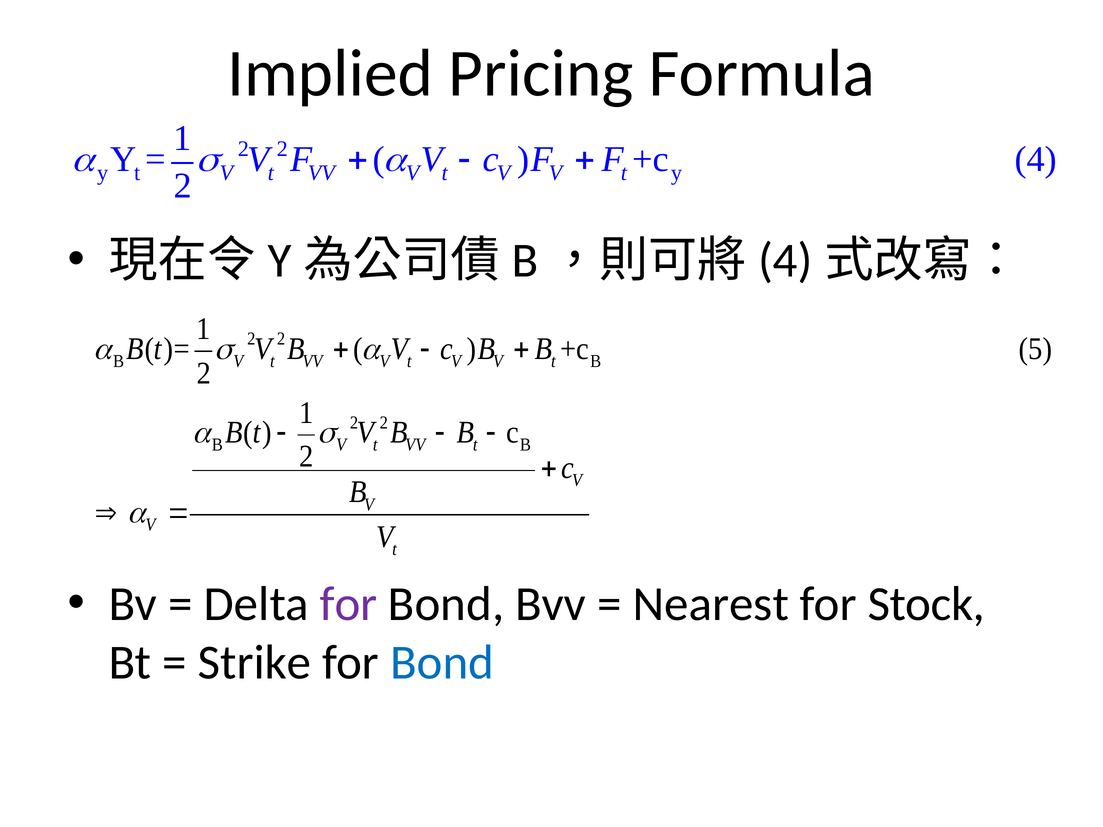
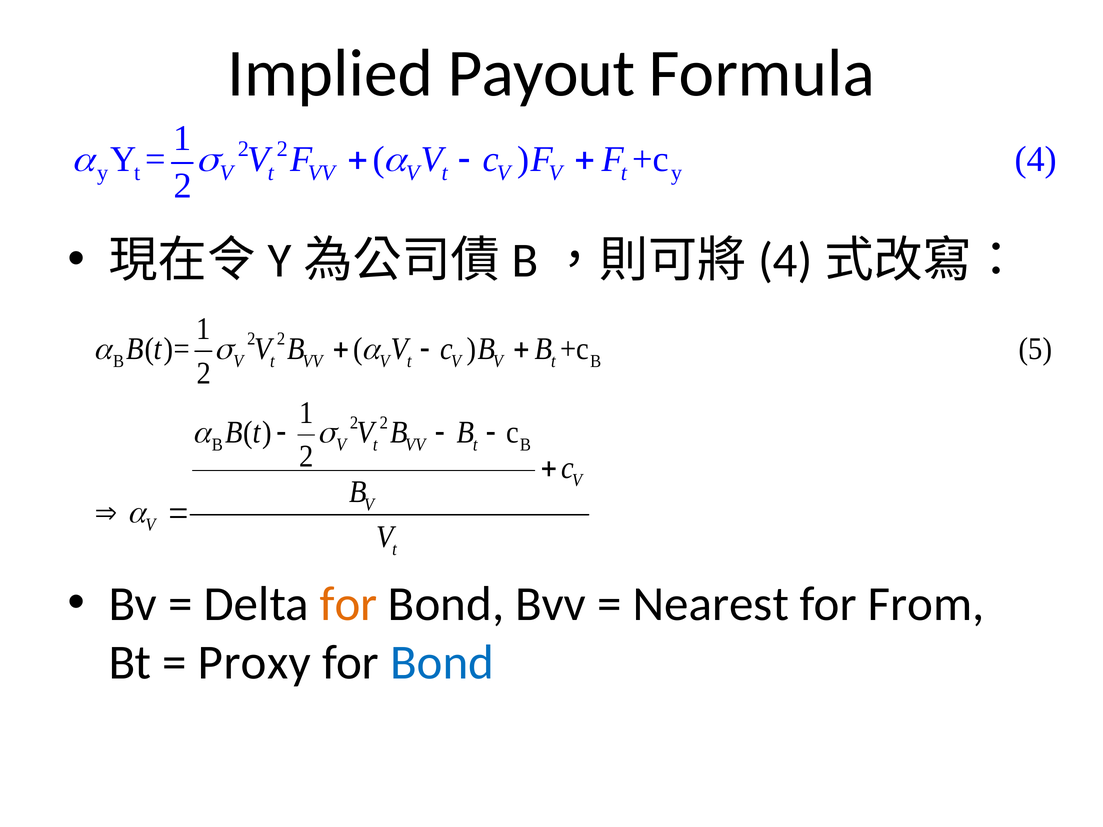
Pricing: Pricing -> Payout (541, 74)
for colour: purple -> orange (349, 604)
Stock: Stock -> From (926, 604)
Strike: Strike -> Proxy (254, 663)
